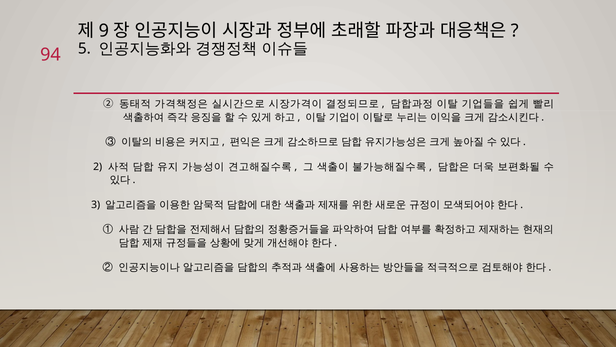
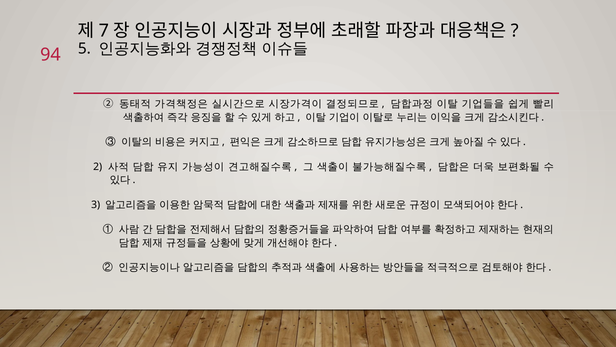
9: 9 -> 7 (104, 31)
